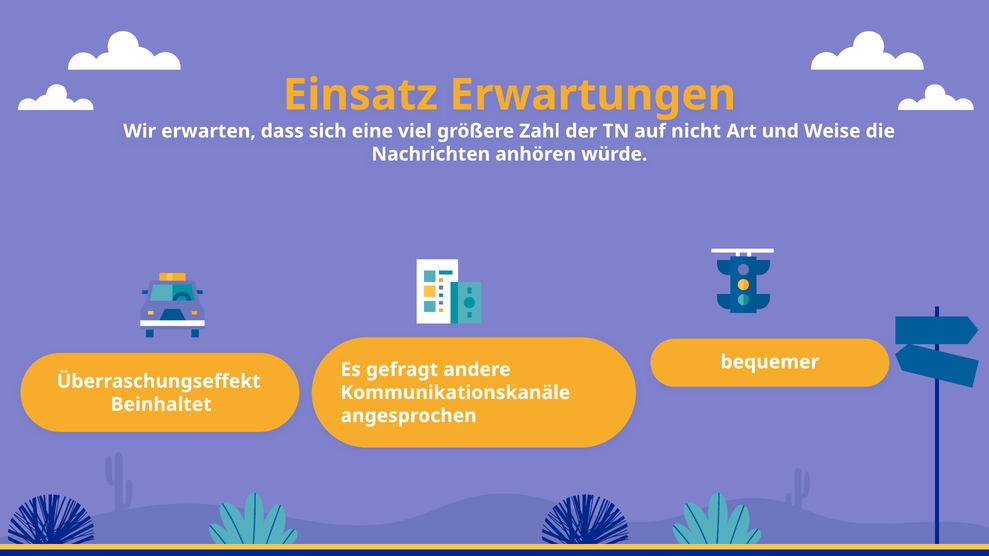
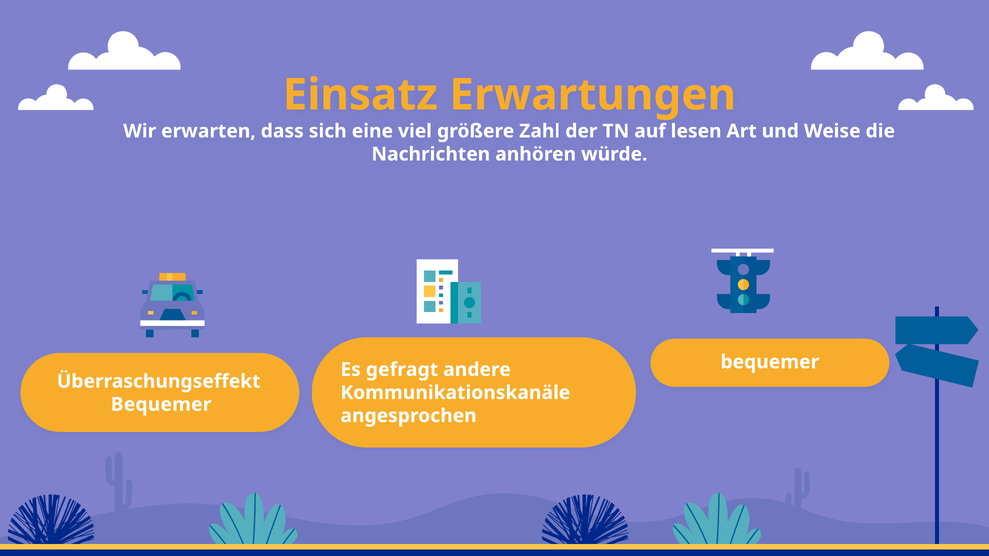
nicht: nicht -> lesen (696, 131)
Beinhaltet: Beinhaltet -> Bequemer (161, 405)
